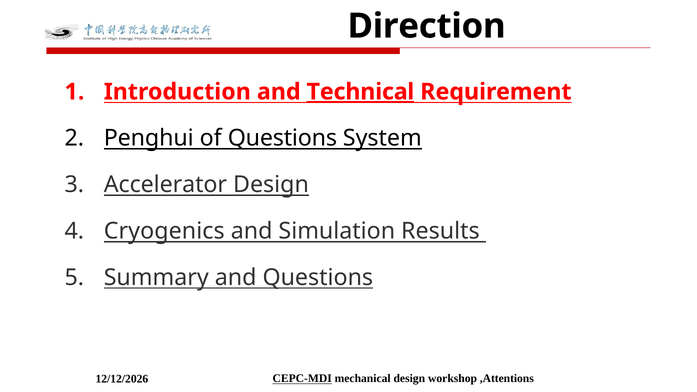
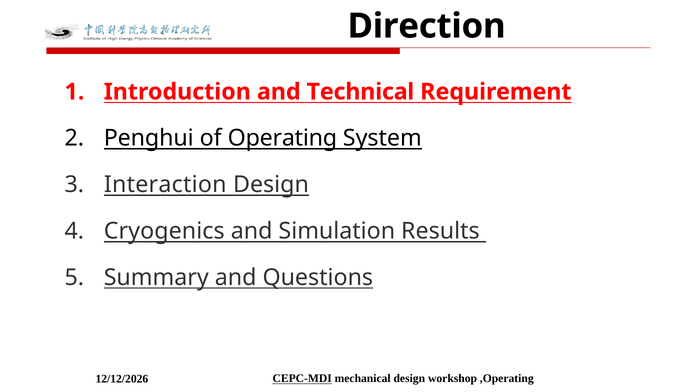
Technical underline: present -> none (361, 92)
of Questions: Questions -> Operating (282, 138)
Accelerator: Accelerator -> Interaction (165, 185)
,Attentions: ,Attentions -> ,Operating (507, 379)
